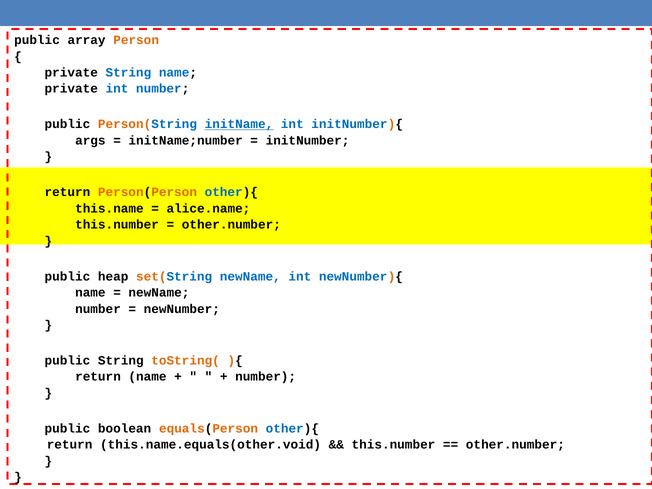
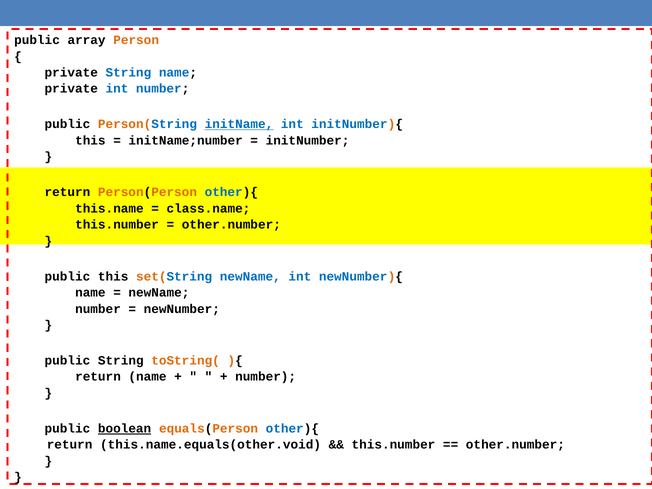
args: args -> this (90, 140)
alice.name: alice.name -> class.name (208, 208)
public heap: heap -> this (113, 276)
boolean underline: none -> present (125, 428)
